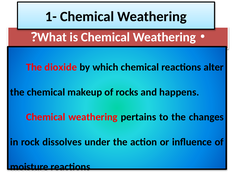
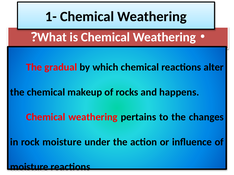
dioxide: dioxide -> gradual (61, 67)
rock dissolves: dissolves -> moisture (62, 142)
